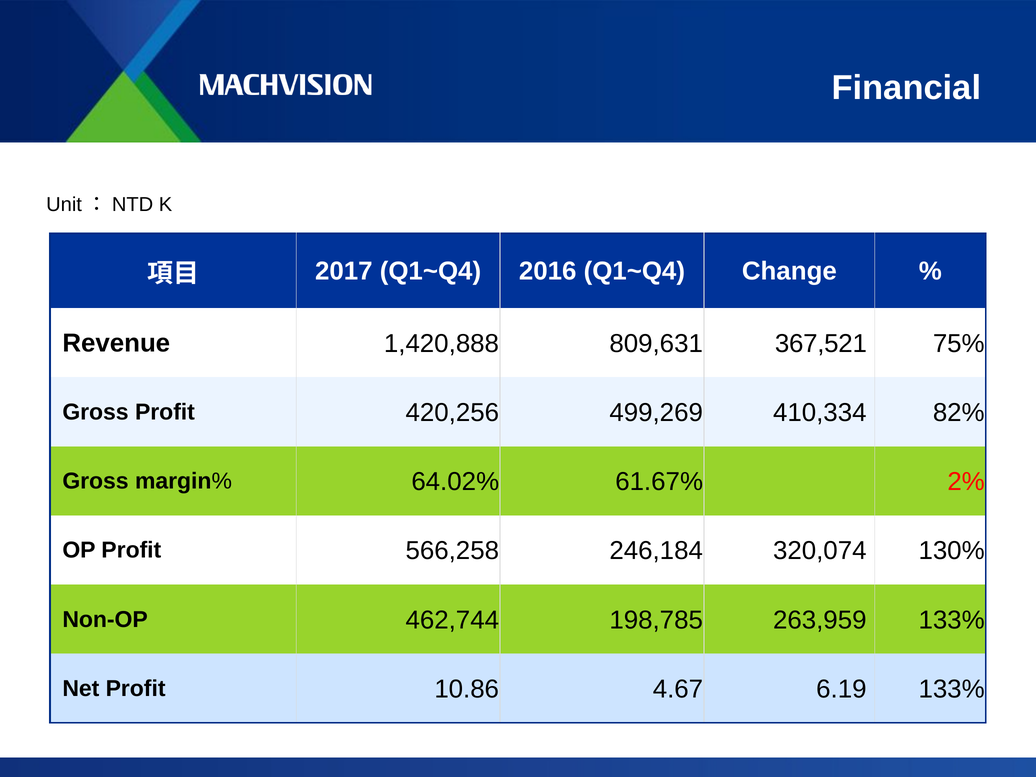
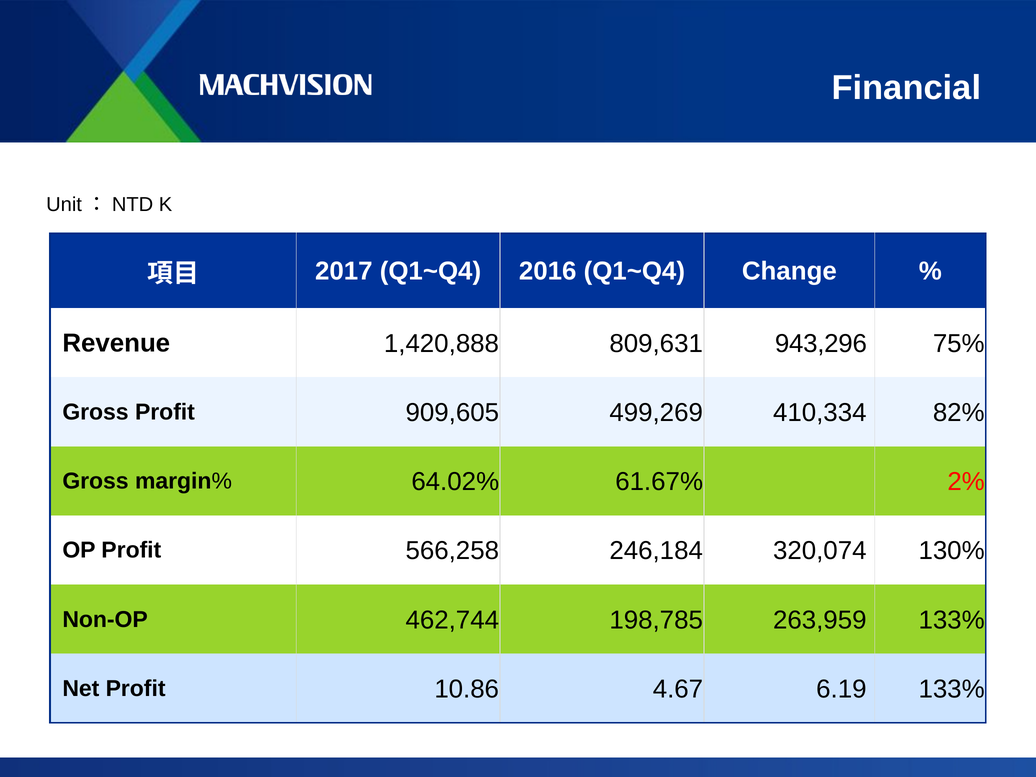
367,521: 367,521 -> 943,296 (821, 344)
420,256: 420,256 -> 909,605 (452, 413)
